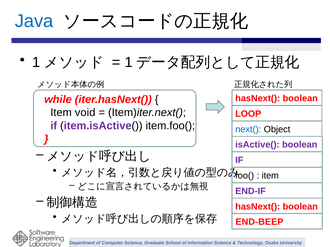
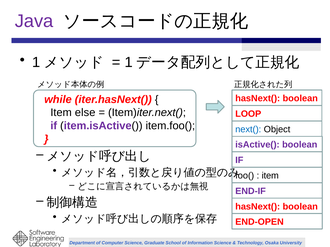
Java colour: blue -> purple (34, 21)
void: void -> else (85, 113)
END-BEEP: END-BEEP -> END-OPEN (259, 222)
